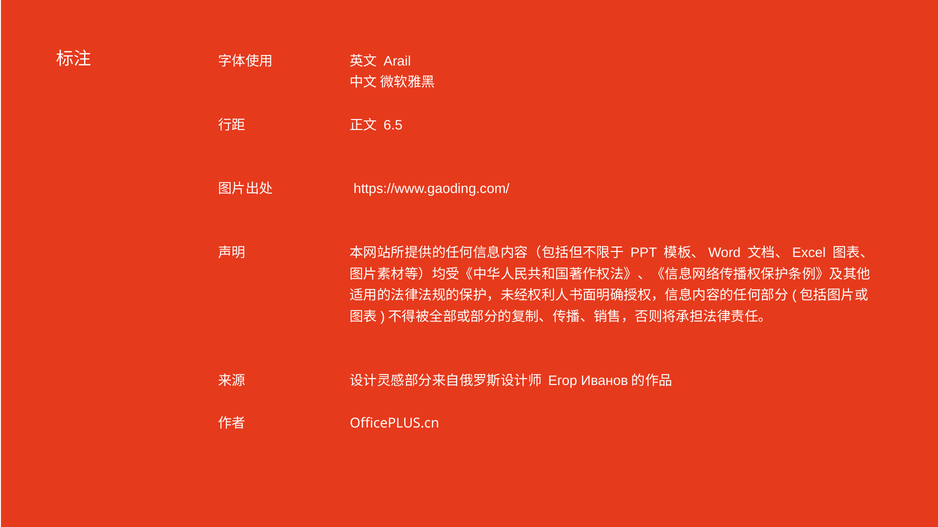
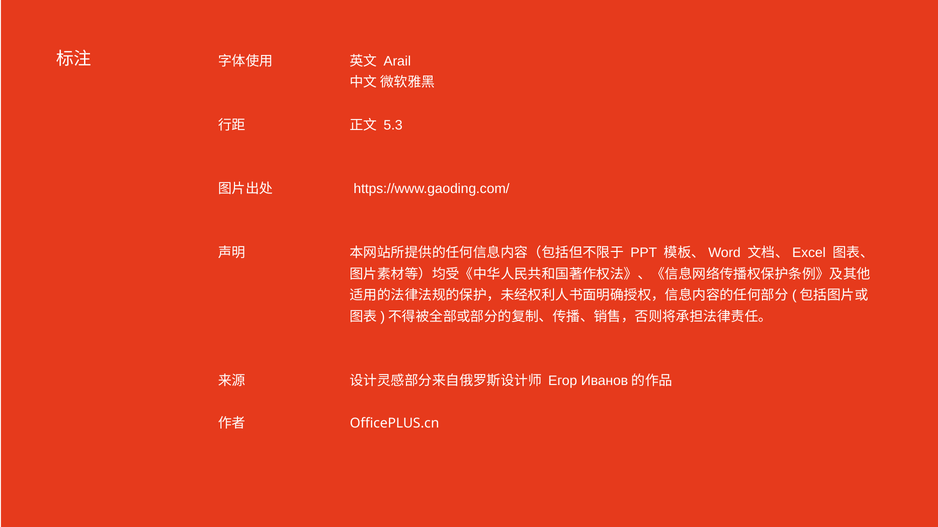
6.5: 6.5 -> 5.3 (393, 125)
